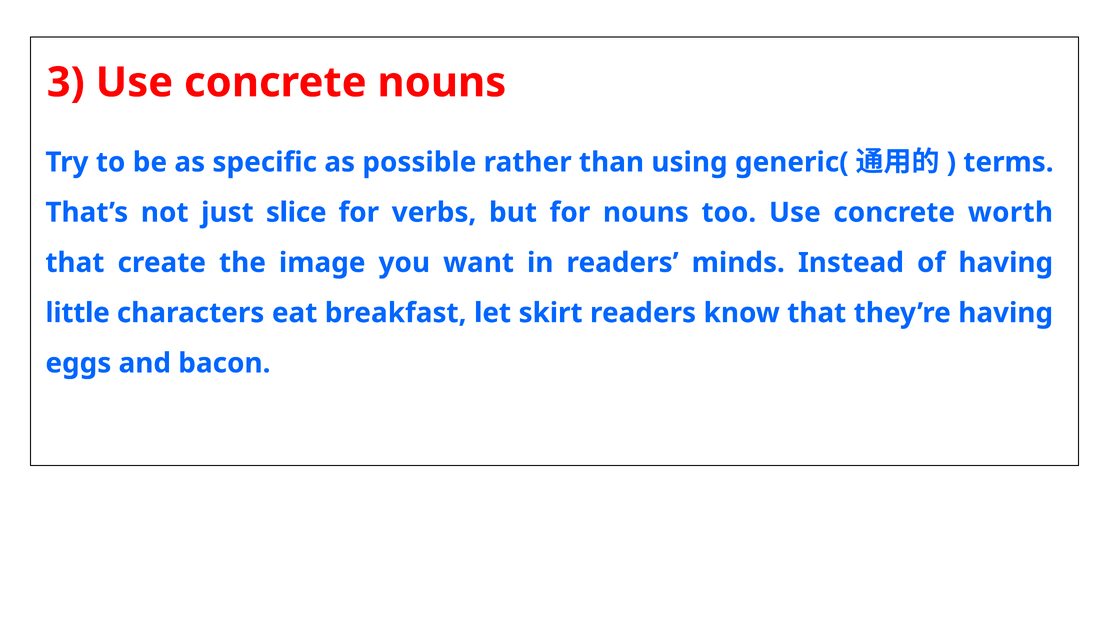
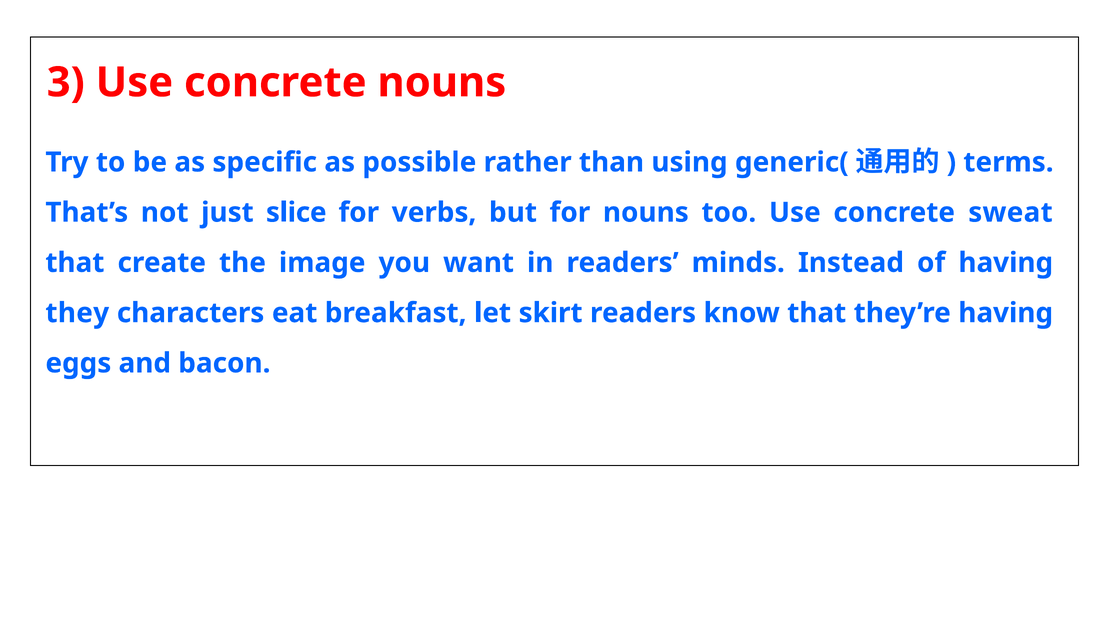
worth: worth -> sweat (1010, 212)
little: little -> they (77, 313)
